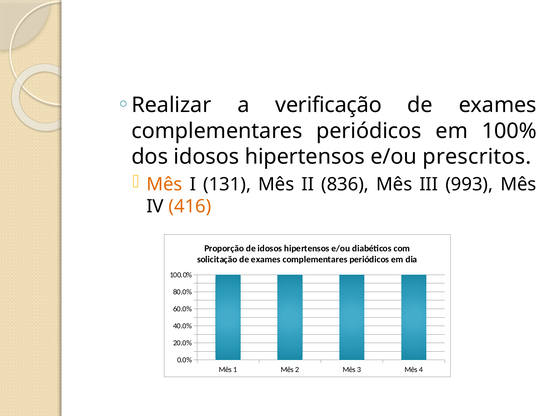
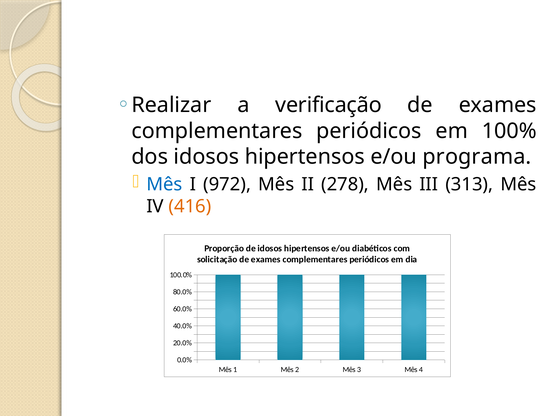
prescritos: prescritos -> programa (477, 157)
Mês colour: orange -> blue (164, 184)
131: 131 -> 972 (227, 184)
836: 836 -> 278 (345, 184)
993: 993 -> 313 (469, 184)
